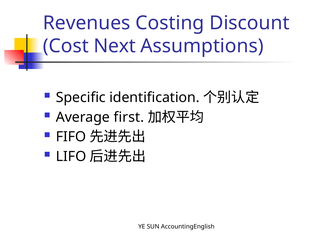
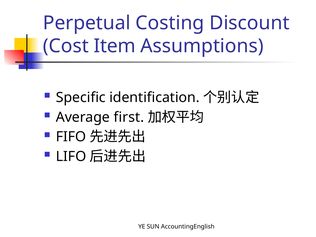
Revenues: Revenues -> Perpetual (87, 23)
Next: Next -> Item (115, 46)
